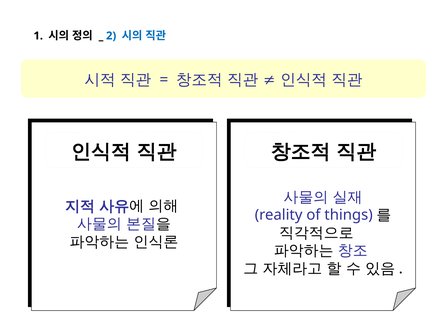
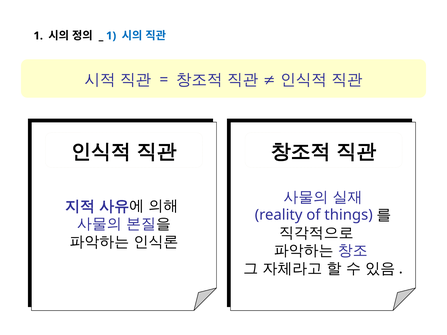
2: 2 -> 1 (111, 36)
